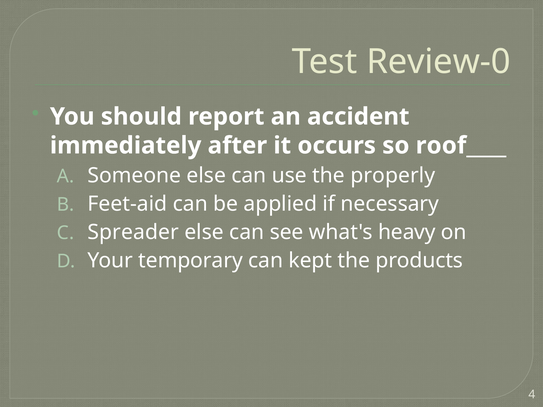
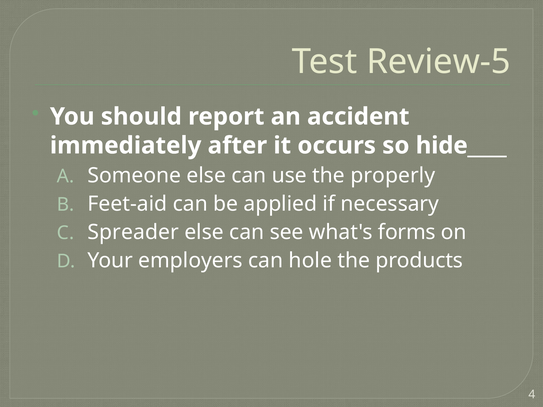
Review-0: Review-0 -> Review-5 (438, 62)
roof____: roof____ -> hide____ (461, 146)
heavy: heavy -> forms (407, 232)
temporary: temporary -> employers (191, 261)
kept: kept -> hole (310, 261)
